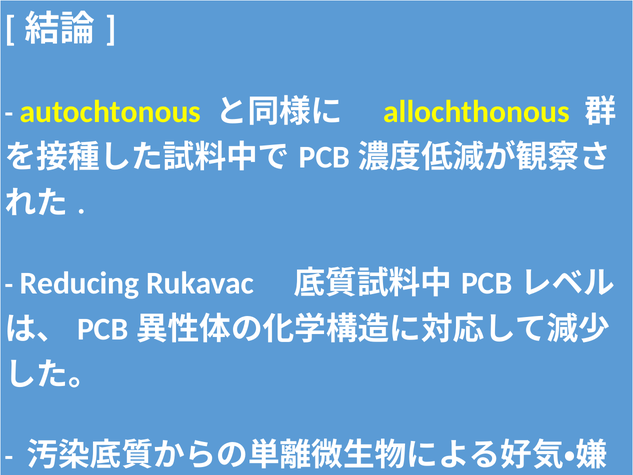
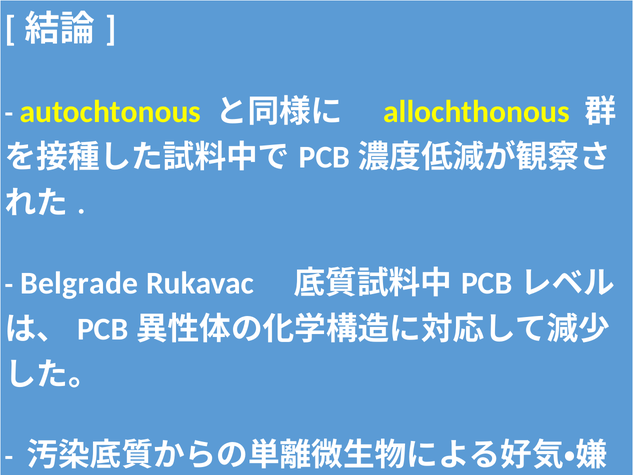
Reducing: Reducing -> Belgrade (79, 283)
